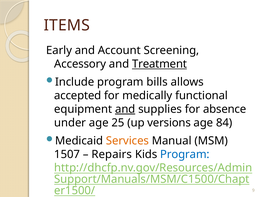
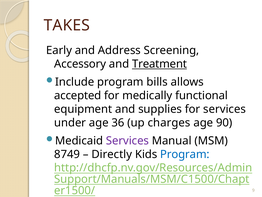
ITEMS: ITEMS -> TAKES (67, 25)
Account: Account -> Address (119, 50)
and underline: present -> none (125, 109)
for absence: absence -> services (225, 109)
25: 25 -> 36 (118, 122)
versions: versions -> charges (169, 122)
84: 84 -> 90 (224, 122)
Services colour: orange -> purple (127, 140)
1507: 1507 -> 8749 (67, 154)
Repairs: Repairs -> Directly (112, 154)
